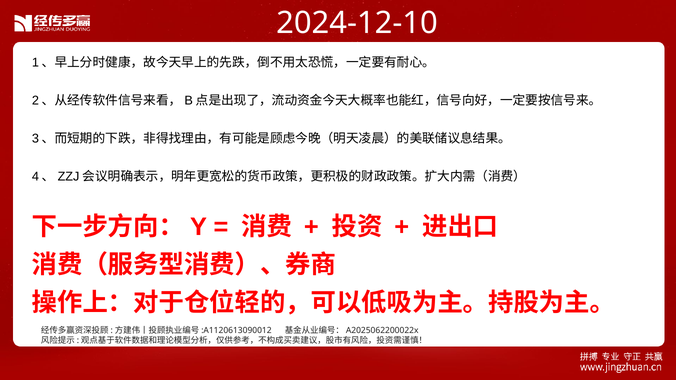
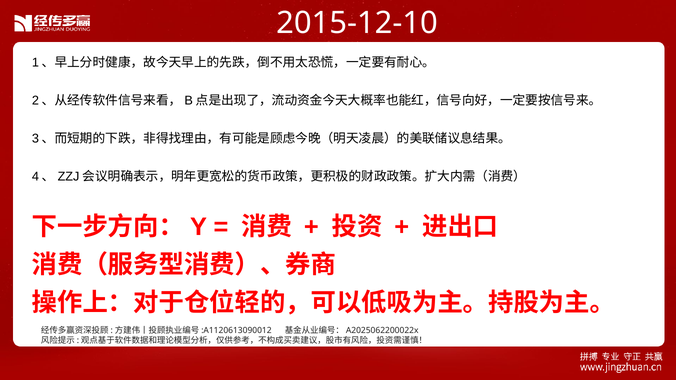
2024-12-10: 2024-12-10 -> 2015-12-10 (357, 23)
